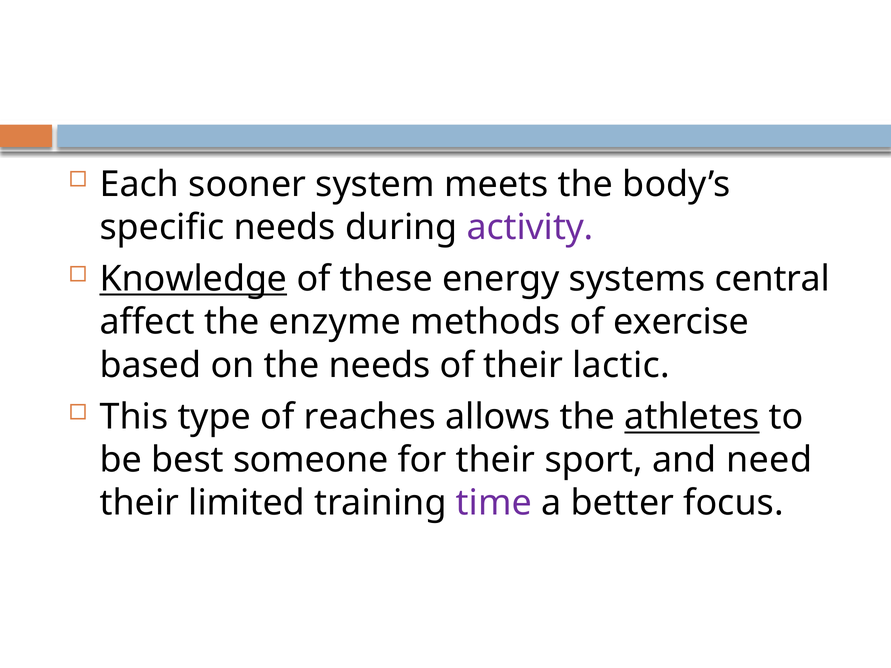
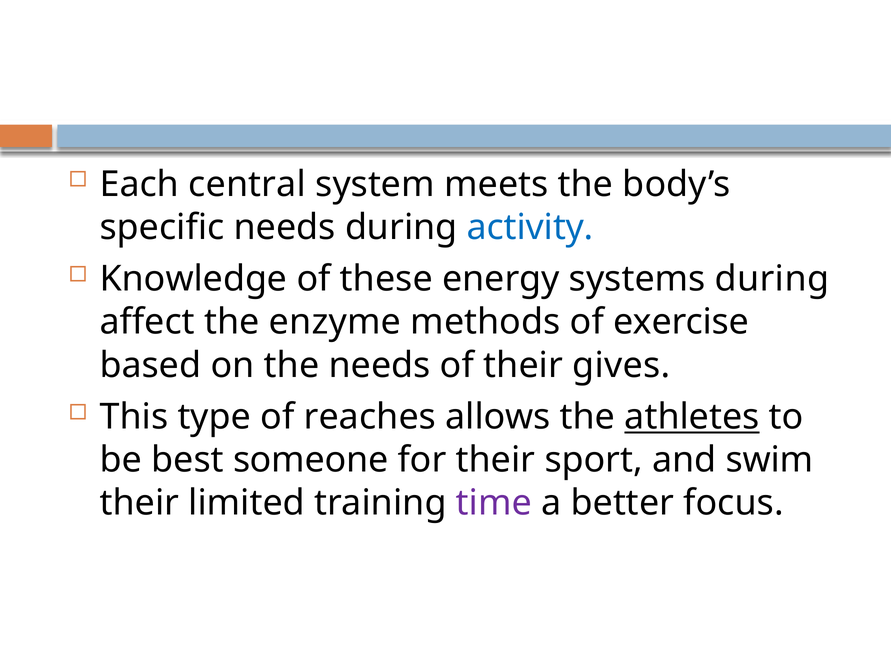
sooner: sooner -> central (247, 184)
activity colour: purple -> blue (530, 227)
Knowledge underline: present -> none (193, 279)
systems central: central -> during (772, 279)
lactic: lactic -> gives (621, 365)
need: need -> swim (770, 460)
